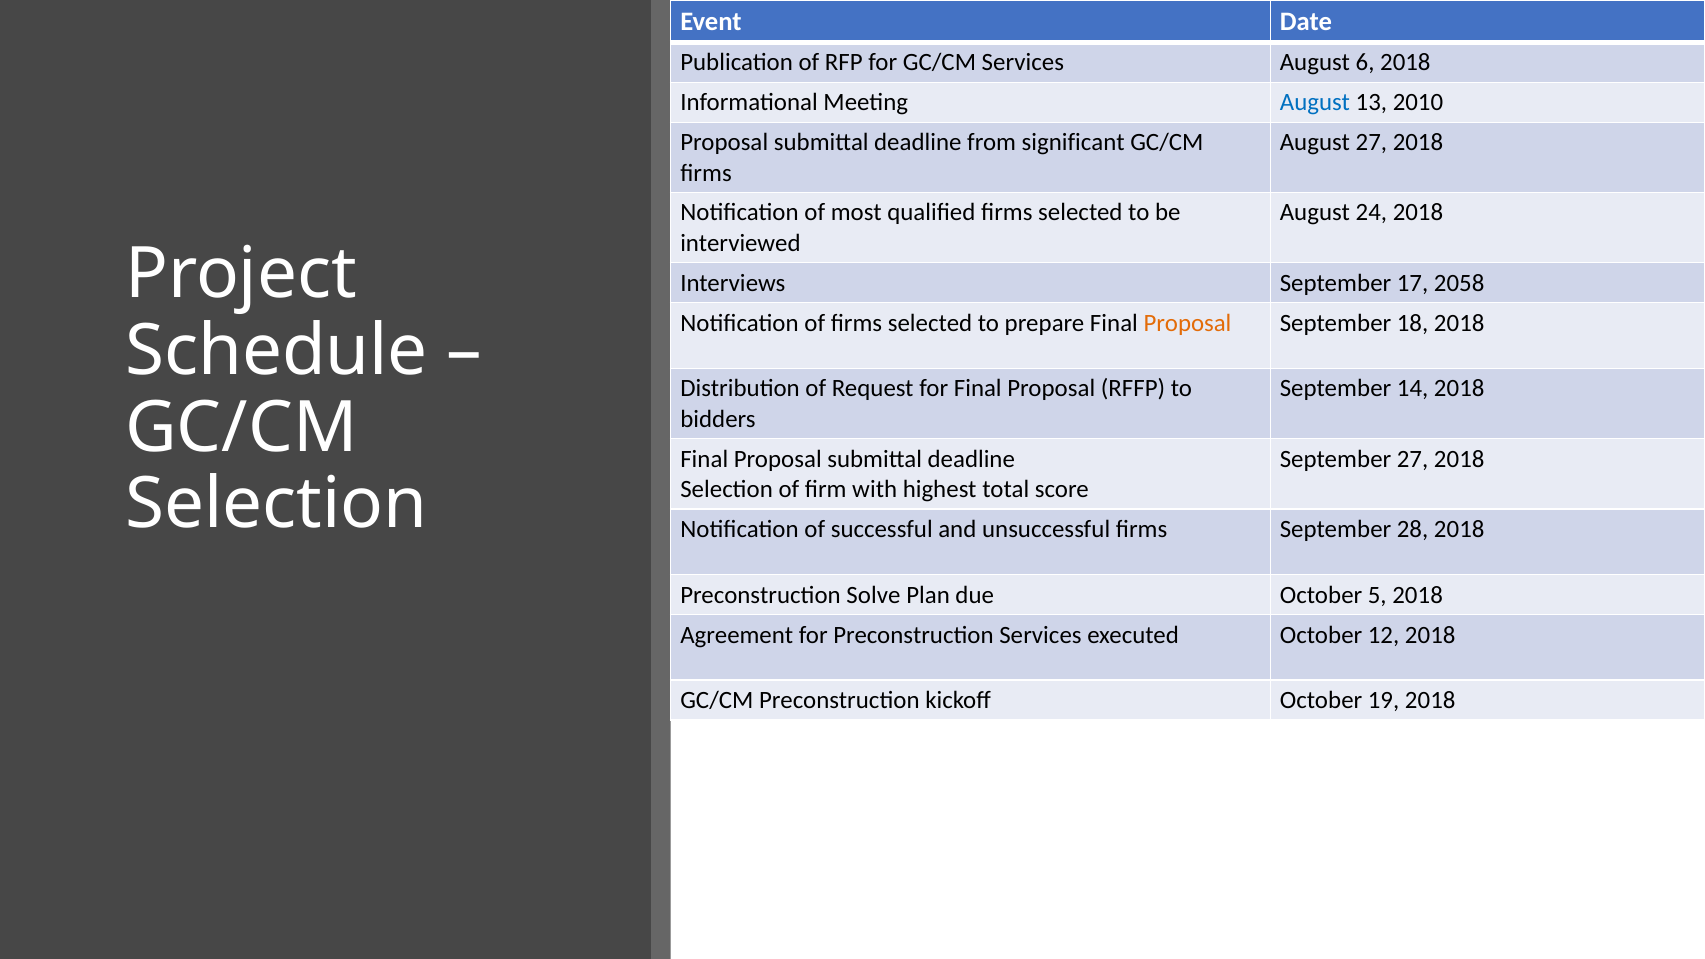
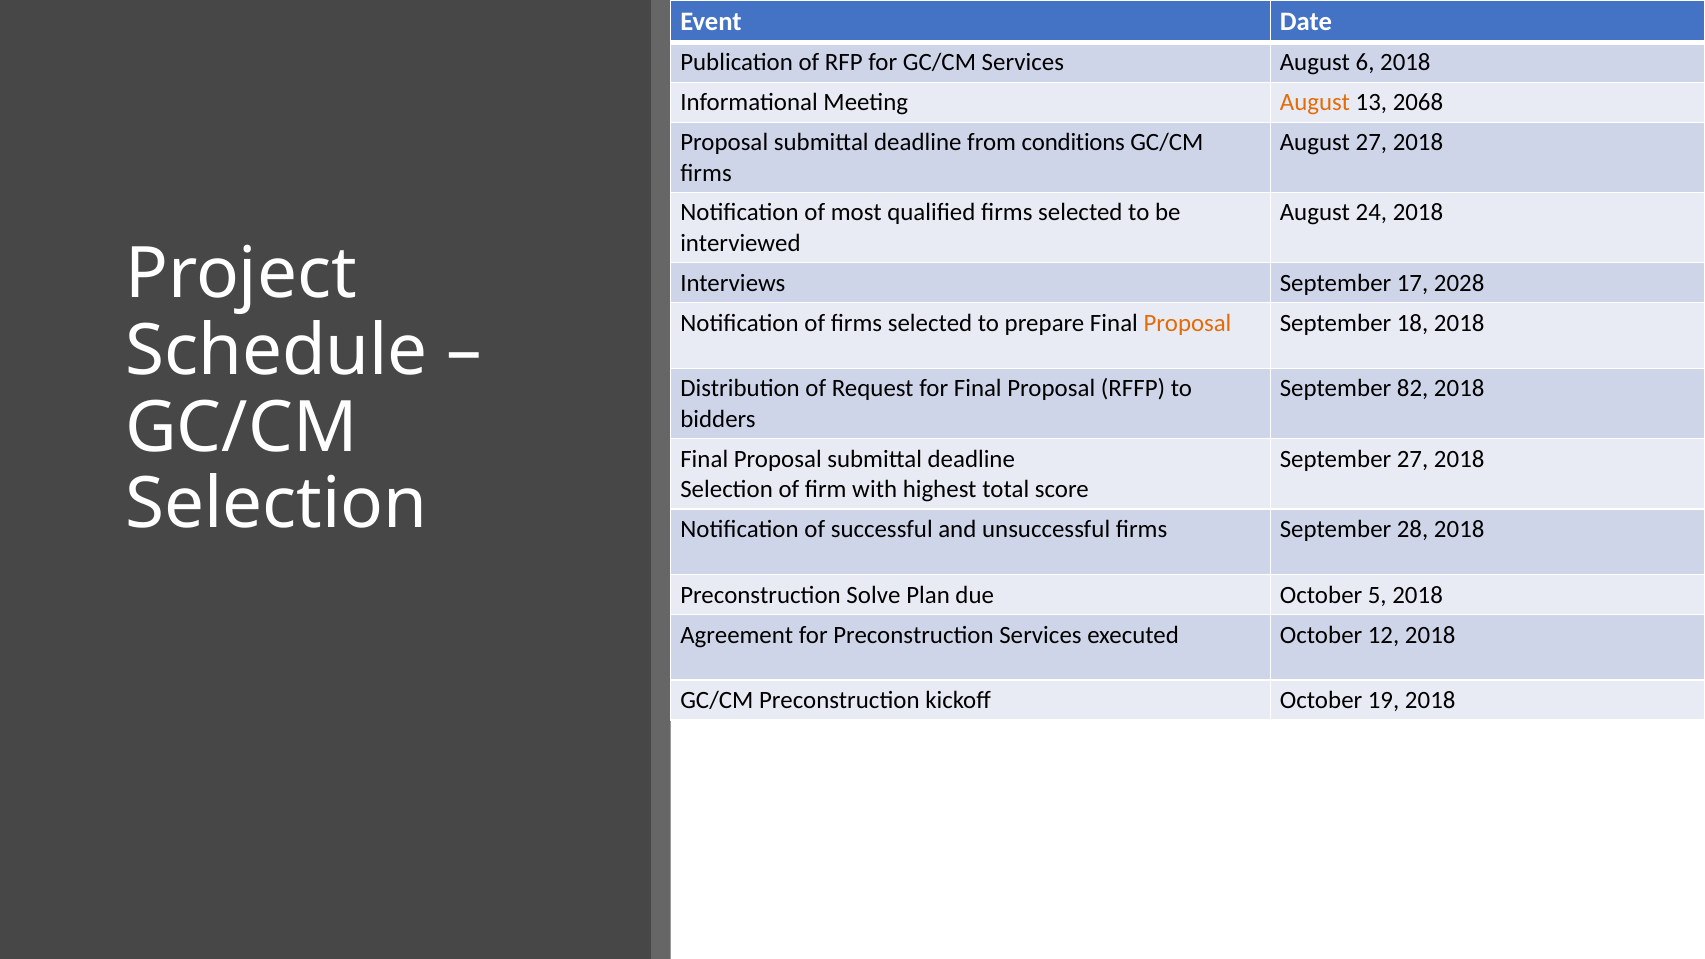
August colour: blue -> orange (1315, 103)
2010: 2010 -> 2068 (1418, 103)
significant: significant -> conditions (1073, 143)
2058: 2058 -> 2028 (1459, 283)
14: 14 -> 82 (1413, 389)
